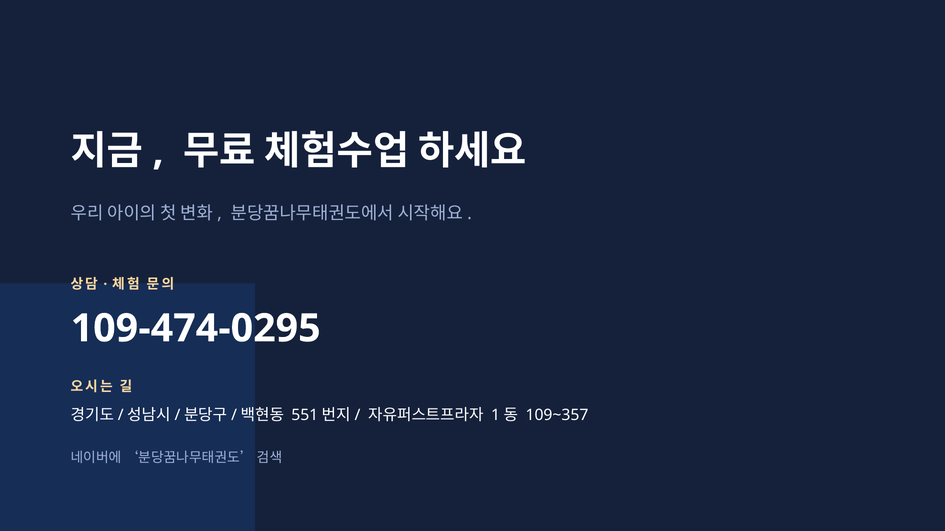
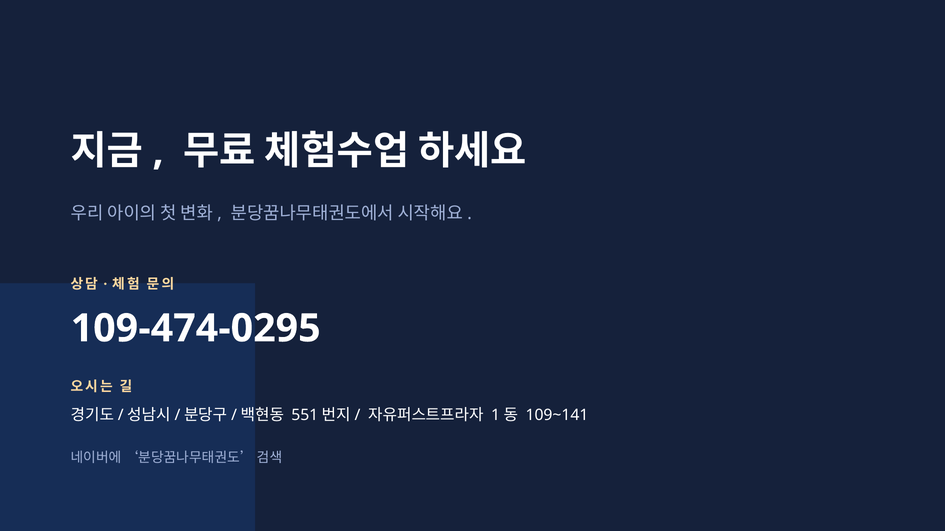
109~357: 109~357 -> 109~141 (557, 416)
